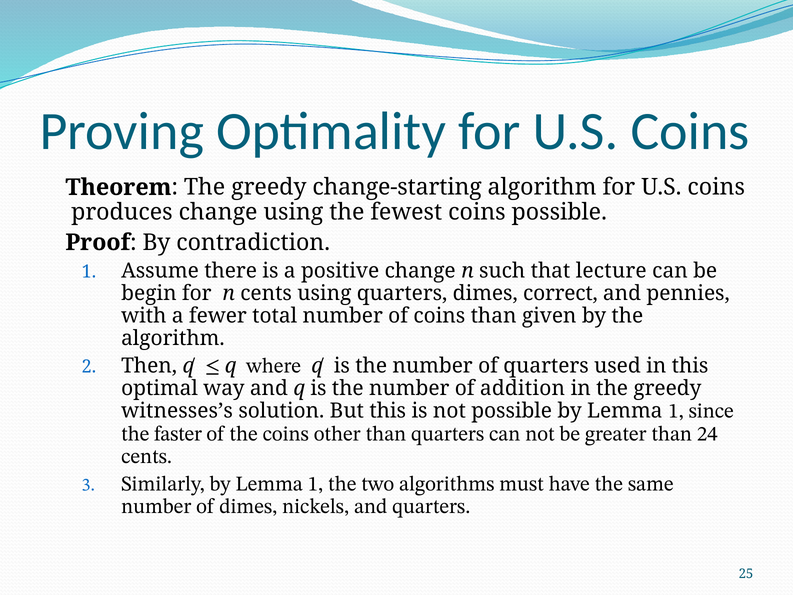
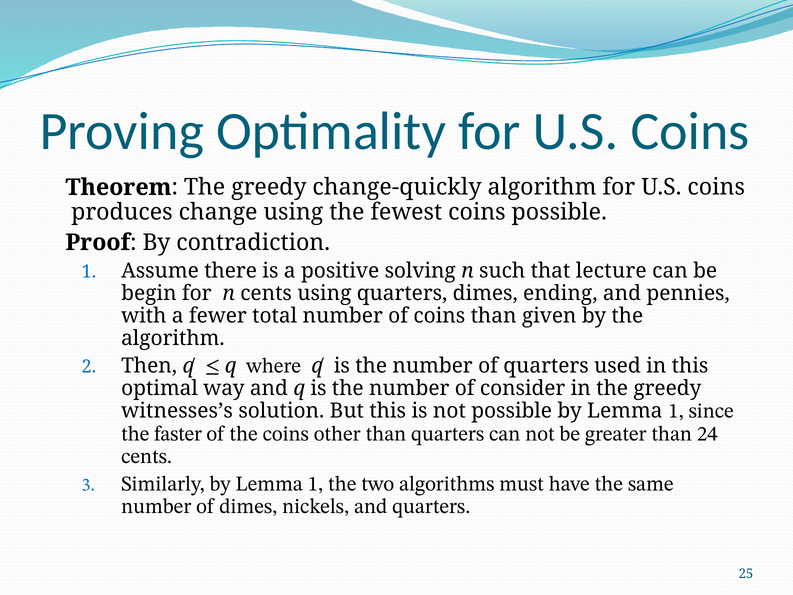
change-starting: change-starting -> change-quickly (397, 187)
positive change: change -> solving (420, 271)
correct: correct -> ending (560, 293)
addition: addition -> consider (523, 388)
